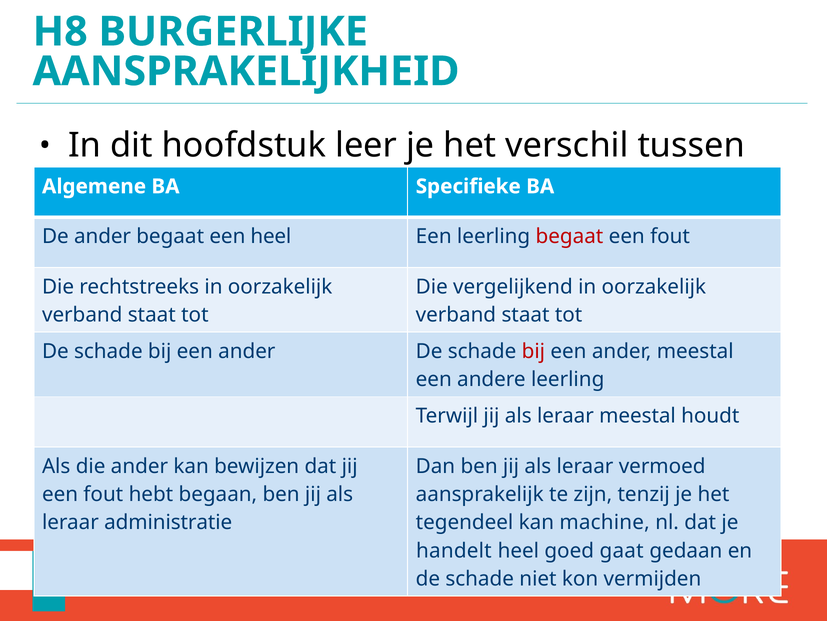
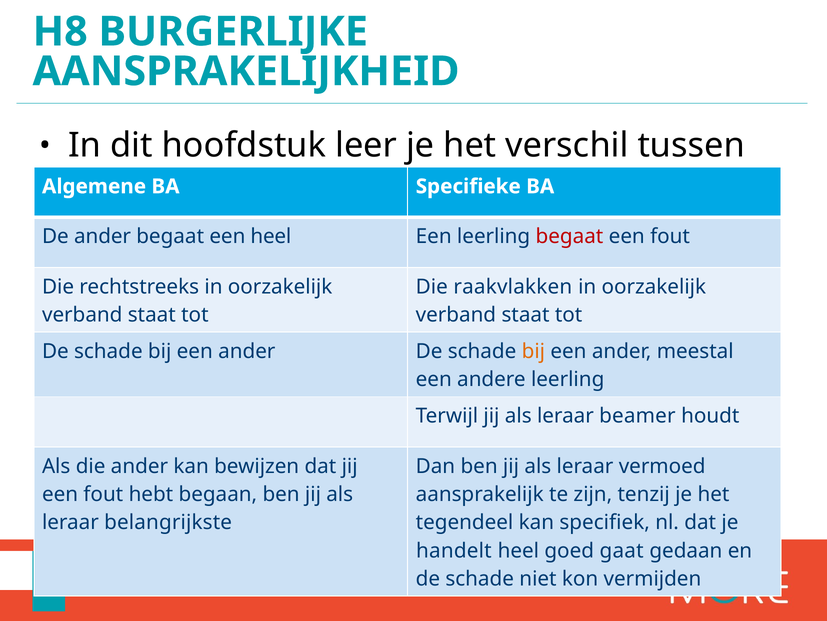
vergelijkend: vergelijkend -> raakvlakken (513, 287)
bij colour: red -> orange (533, 351)
leraar meestal: meestal -> beamer (637, 416)
administratie: administratie -> belangrijkste (168, 522)
machine: machine -> specifiek (605, 522)
